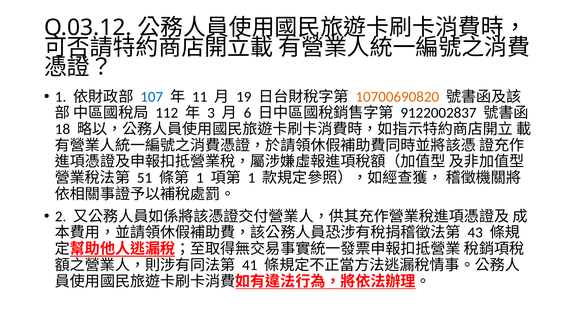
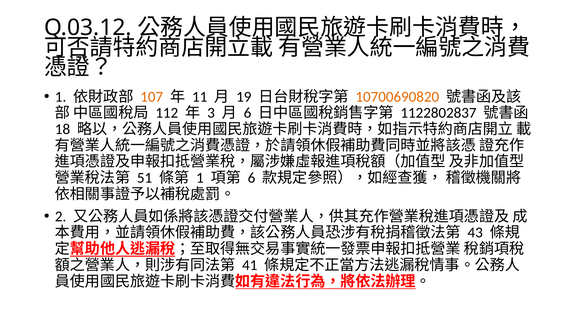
107 colour: blue -> orange (152, 97)
9122002837: 9122002837 -> 1122802837 (438, 113)
1: 1 -> 6 (251, 178)
